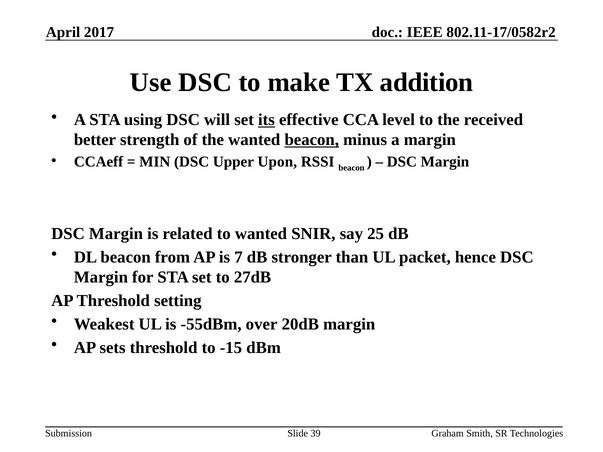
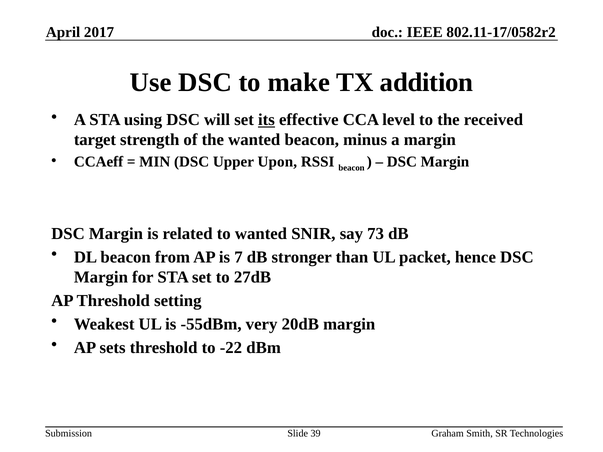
better: better -> target (95, 140)
beacon underline: present -> none (312, 140)
25: 25 -> 73 (376, 234)
over: over -> very (262, 324)
-15: -15 -> -22 (231, 348)
